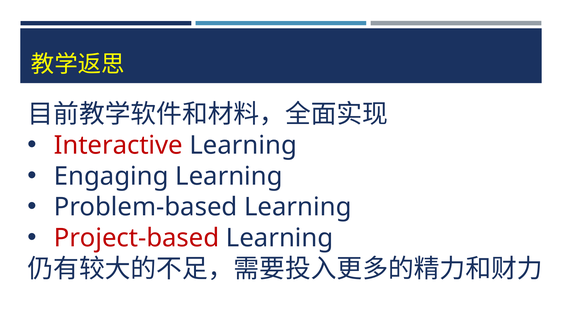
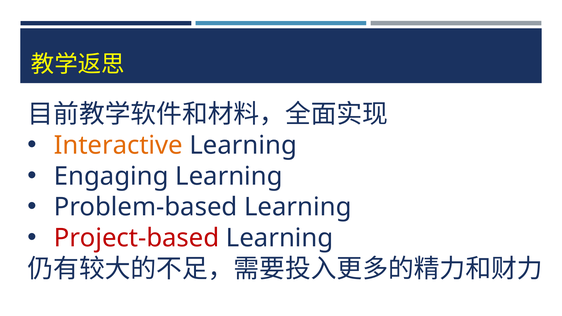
Interactive colour: red -> orange (118, 145)
